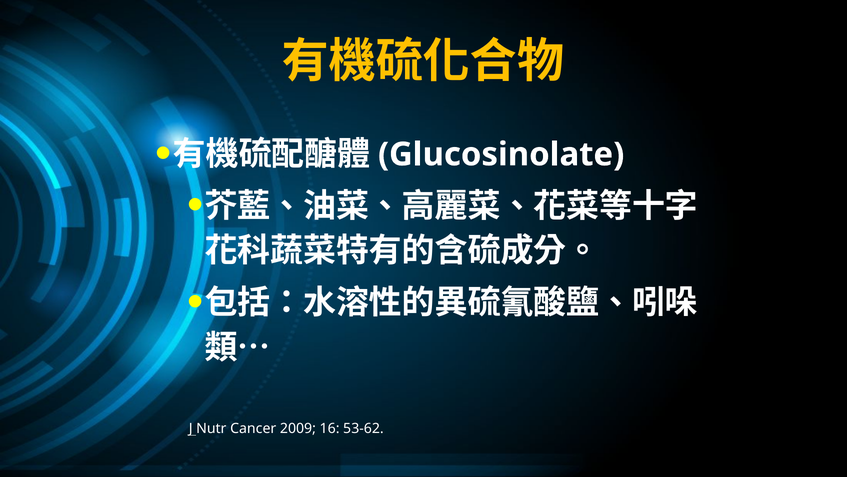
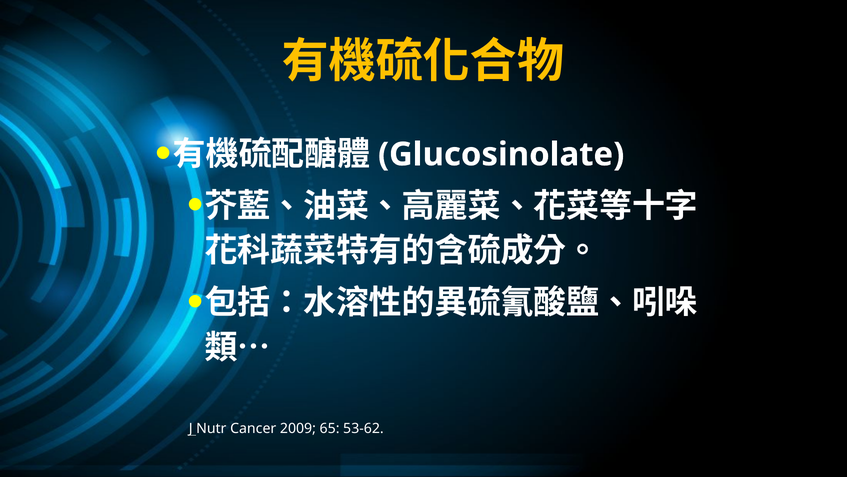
16: 16 -> 65 (330, 428)
